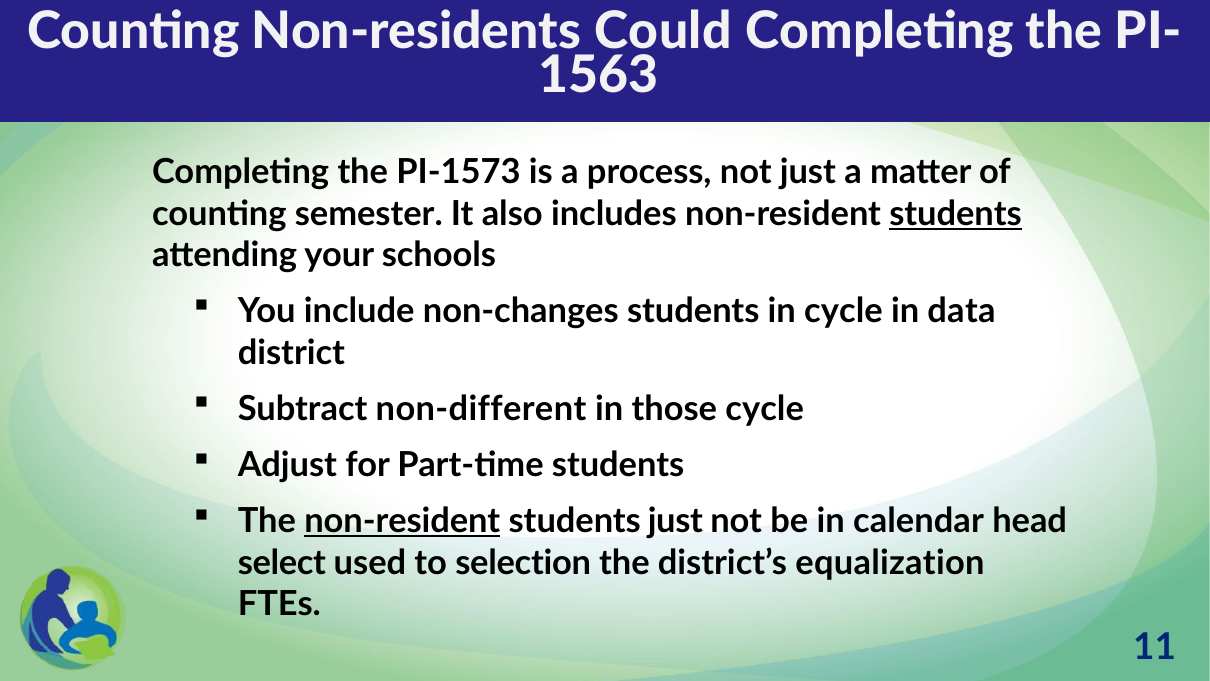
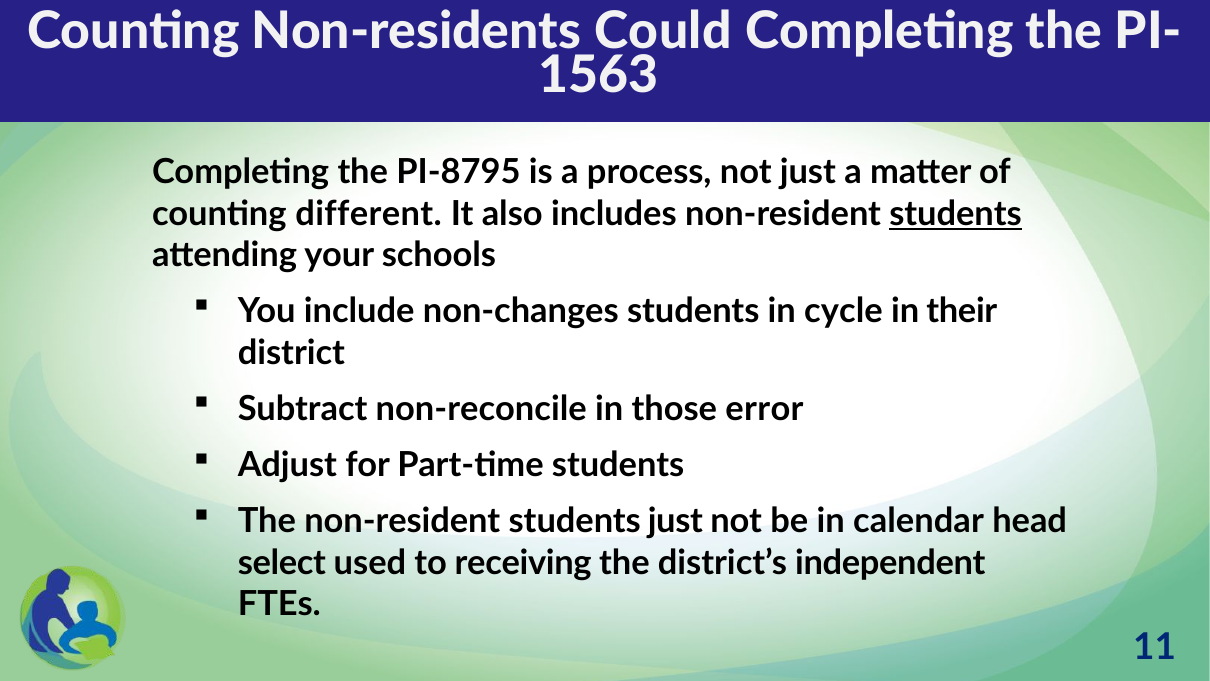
PI-1573: PI-1573 -> PI-8795 (459, 172)
semester: semester -> different (369, 214)
data: data -> their (962, 311)
non-different: non-different -> non-reconcile (481, 409)
those cycle: cycle -> error (765, 409)
non-resident underline: present -> none (402, 521)
selection: selection -> receiving (523, 563)
equalization: equalization -> independent (890, 563)
